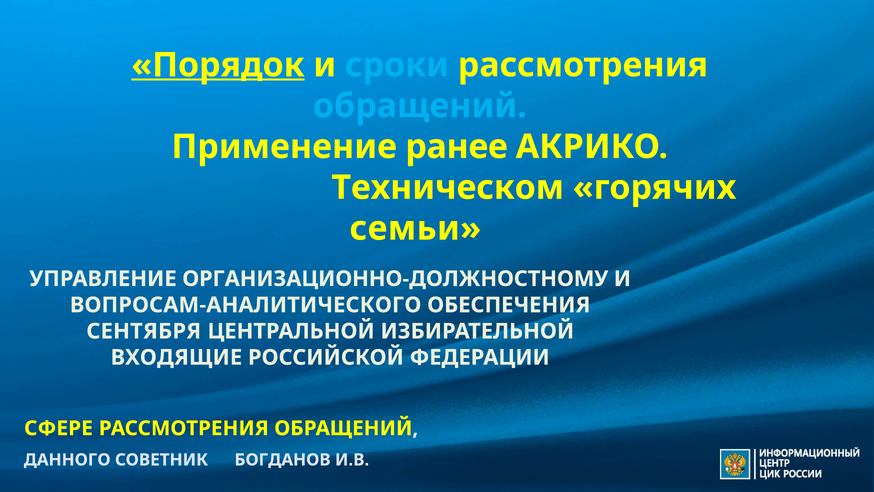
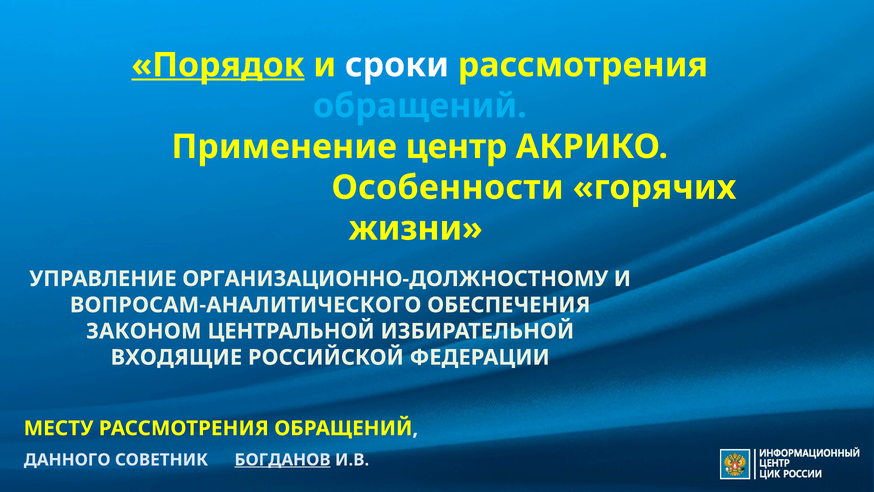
сроки colour: light blue -> white (397, 65)
ранее: ранее -> центр (457, 147)
Техническом: Техническом -> Особенности (448, 187)
семьи: семьи -> жизни (416, 228)
СЕНТЯБРЯ: СЕНТЯБРЯ -> ЗАКОНОМ (144, 331)
СФЕРЕ: СФЕРЕ -> МЕСТУ (59, 428)
БОГДАНОВ underline: none -> present (283, 460)
